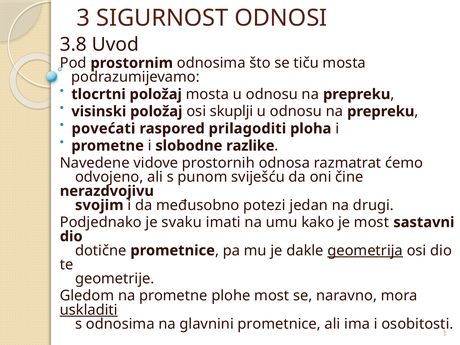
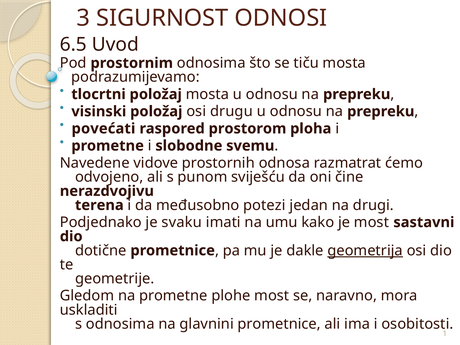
3.8: 3.8 -> 6.5 (73, 44)
skuplji: skuplji -> drugu (231, 111)
prilagoditi: prilagoditi -> prostorom (247, 129)
razlike: razlike -> svemu (250, 146)
svojim: svojim -> terena (99, 205)
uskladiti underline: present -> none (89, 310)
